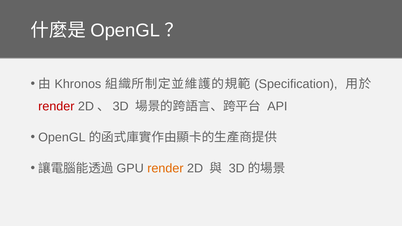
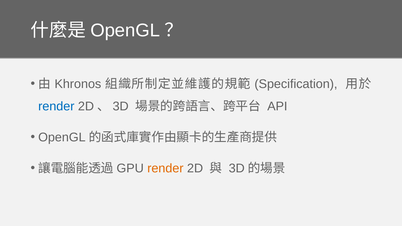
render colour: red -> blue (56, 107)
